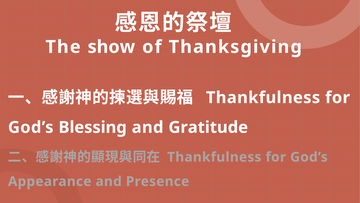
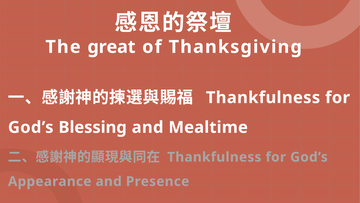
show: show -> great (111, 47)
Gratitude: Gratitude -> Mealtime (208, 127)
